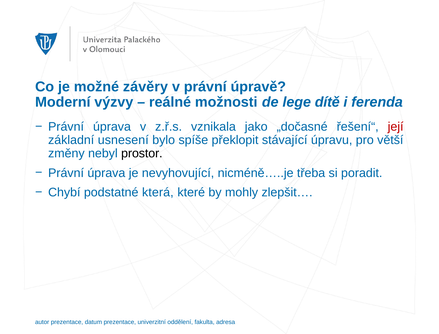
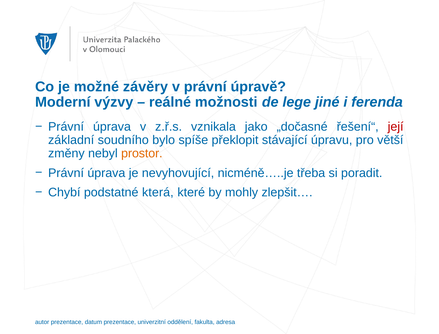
dítě: dítě -> jiné (327, 102)
usnesení: usnesení -> soudního (123, 140)
prostor colour: black -> orange (142, 153)
